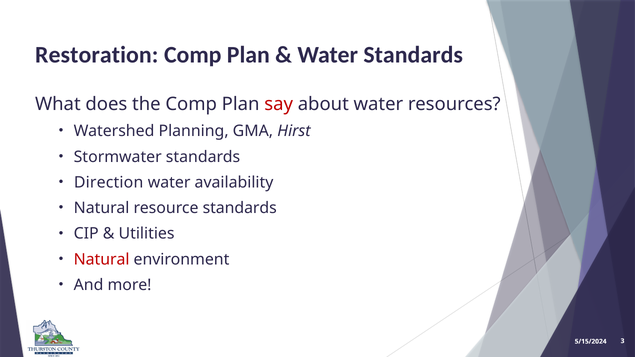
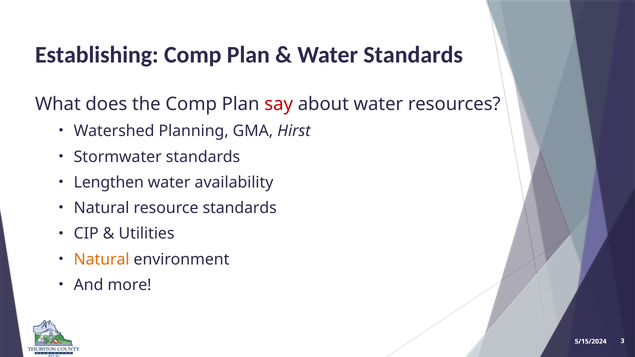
Restoration: Restoration -> Establishing (97, 55)
Direction: Direction -> Lengthen (109, 183)
Natural colour: red -> orange (102, 260)
